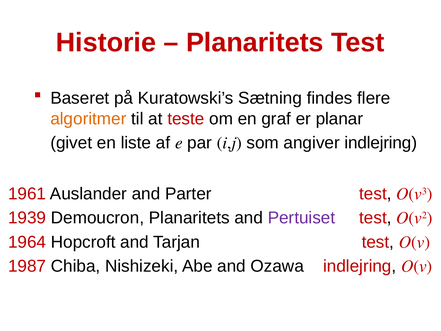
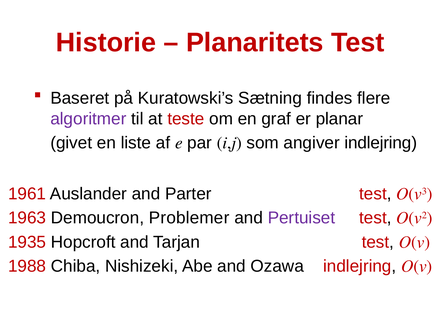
algoritmer colour: orange -> purple (88, 119)
1939: 1939 -> 1963 (27, 218)
Demoucron Planaritets: Planaritets -> Problemer (189, 218)
1964: 1964 -> 1935 (27, 242)
1987: 1987 -> 1988 (27, 266)
